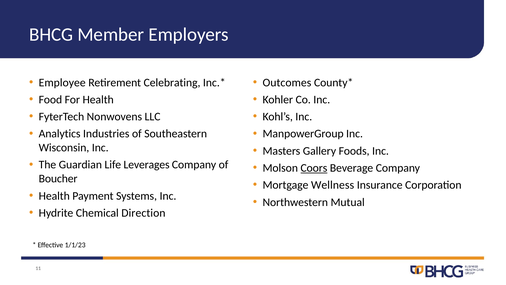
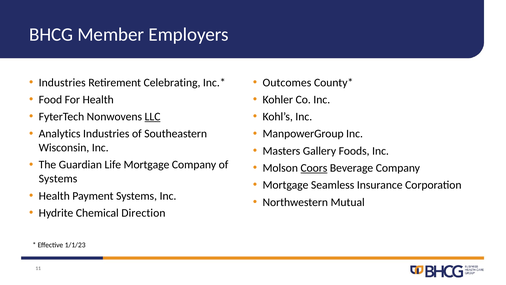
Employee: Employee -> Industries (62, 82)
LLC underline: none -> present (153, 117)
Life Leverages: Leverages -> Mortgage (147, 165)
Boucher: Boucher -> Systems (58, 179)
Wellness: Wellness -> Seamless (333, 185)
